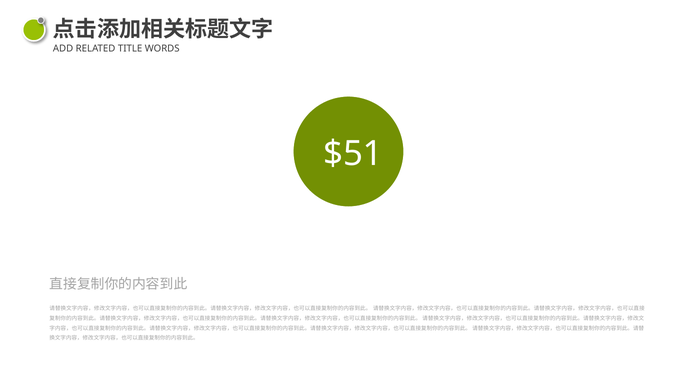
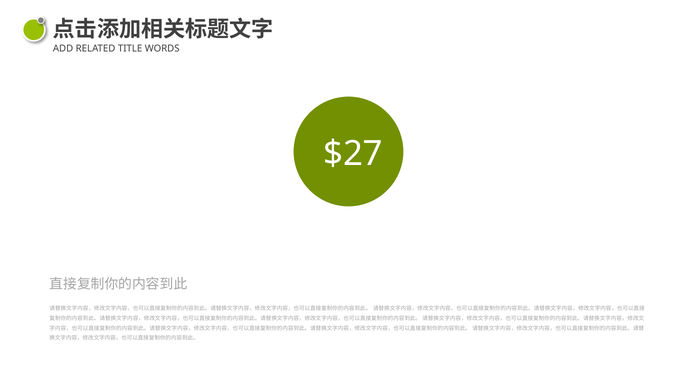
$51: $51 -> $27 (353, 154)
